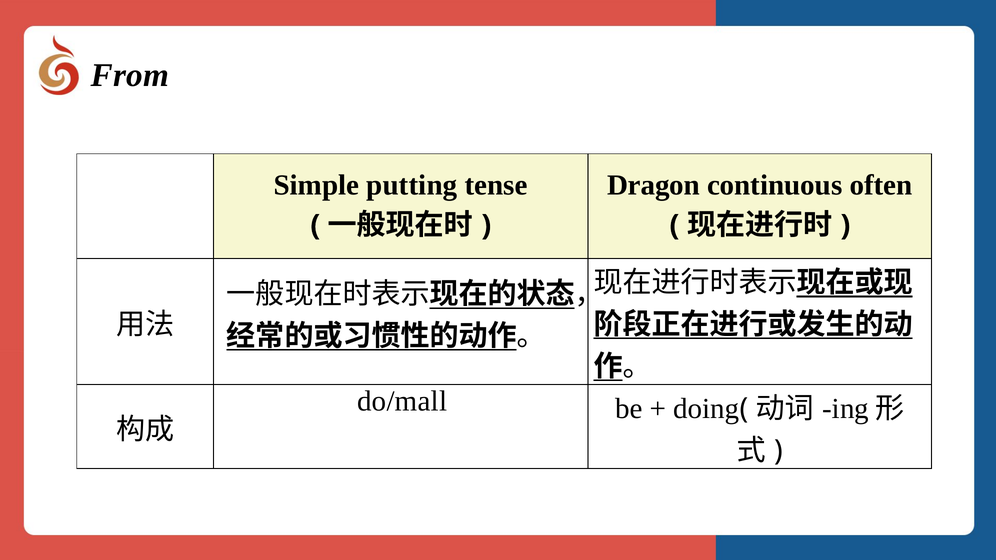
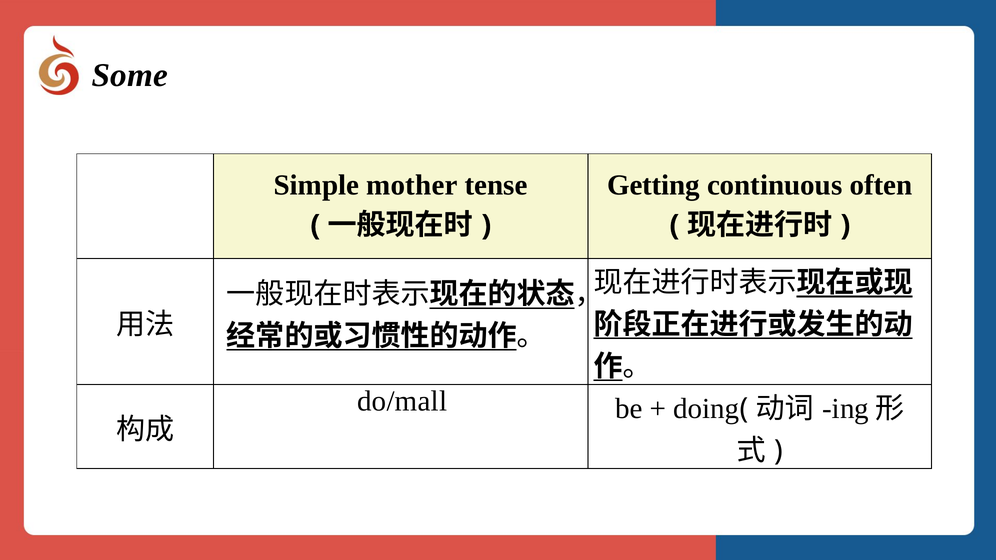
From: From -> Some (130, 76)
putting: putting -> mother (412, 185)
Dragon: Dragon -> Getting (653, 185)
